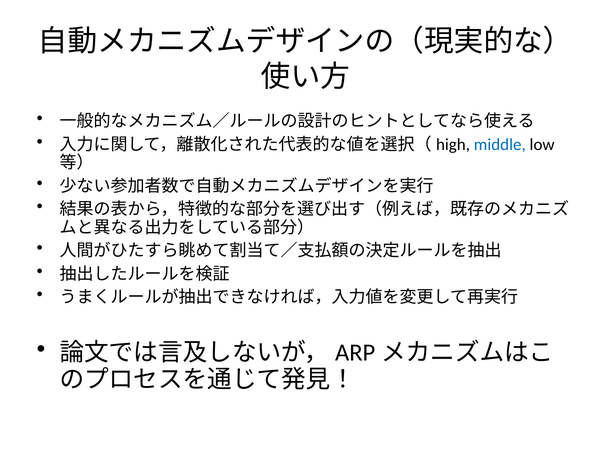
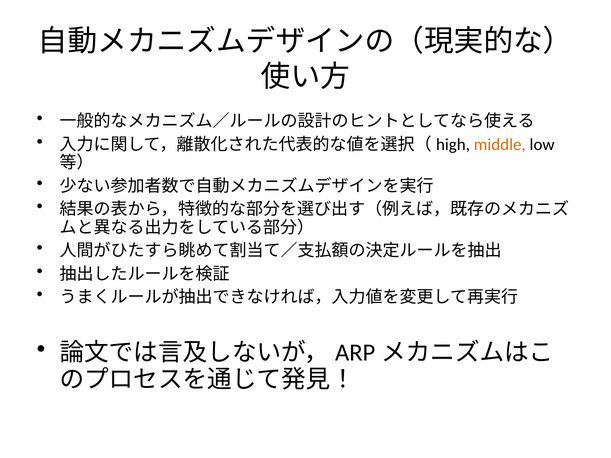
middle colour: blue -> orange (500, 145)
